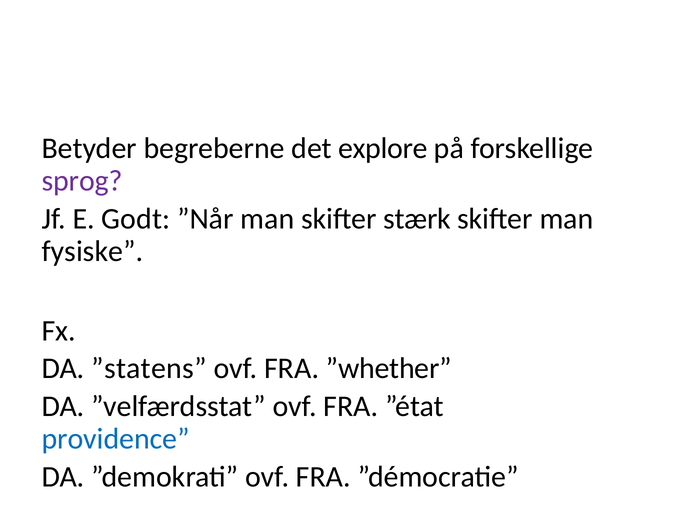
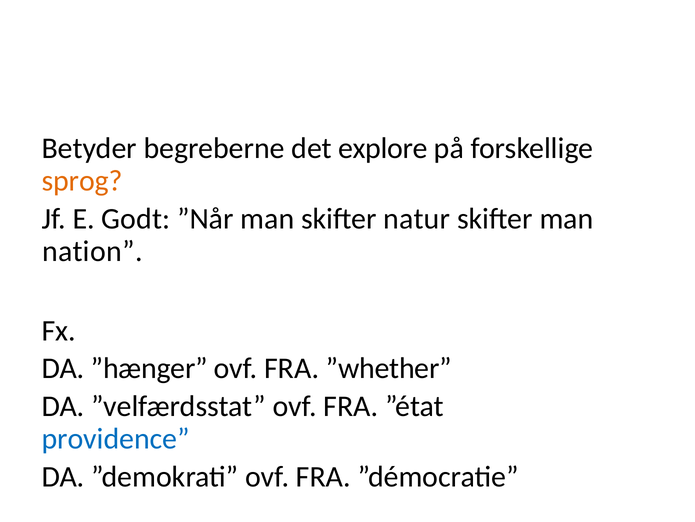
sprog colour: purple -> orange (82, 181)
stærk: stærk -> natur (417, 218)
fysiske: fysiske -> nation (92, 251)
”statens: ”statens -> ”hænger (149, 368)
